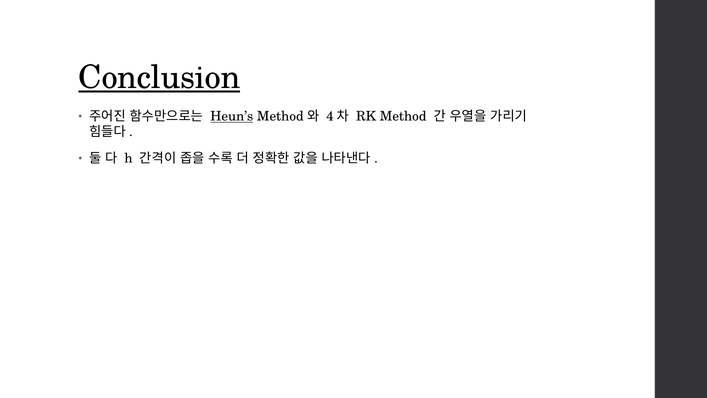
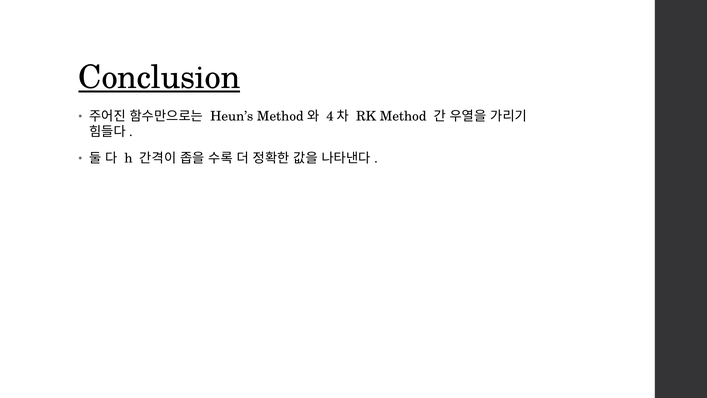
Heun’s underline: present -> none (232, 116)
